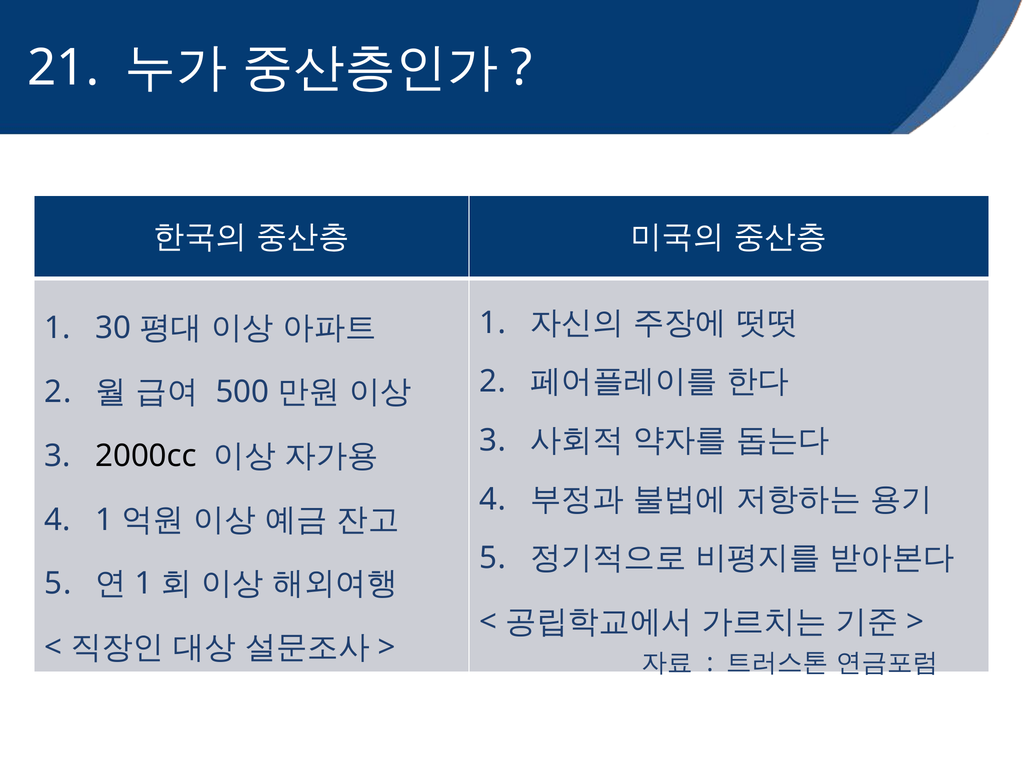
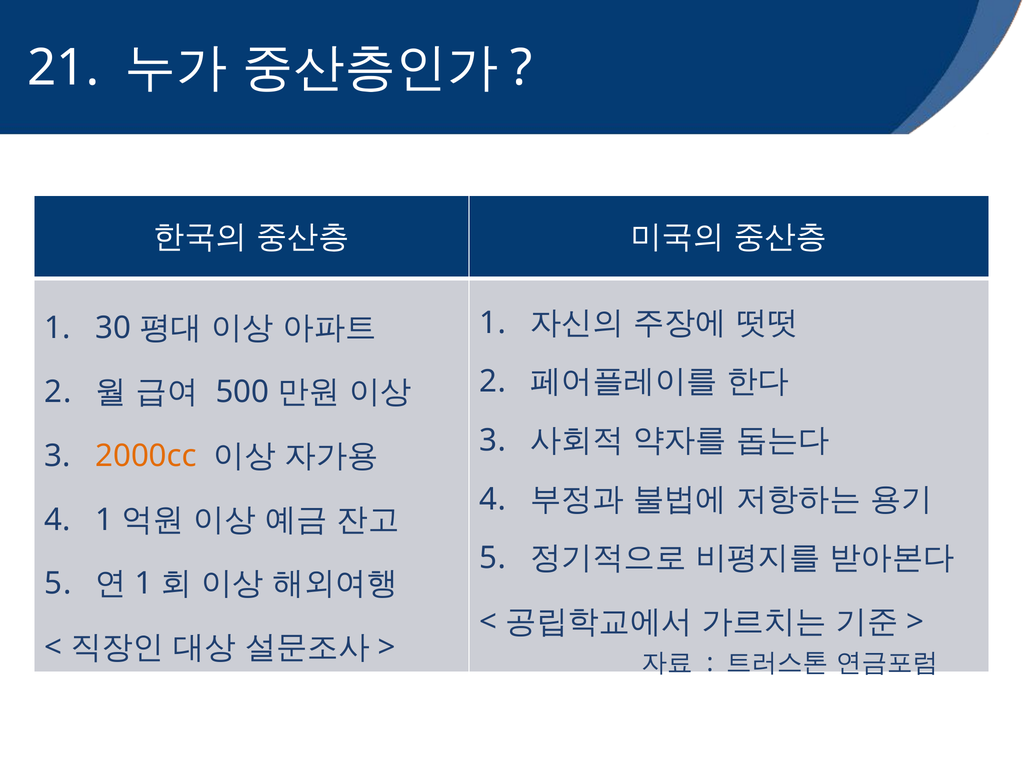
2000cc colour: black -> orange (146, 456)
